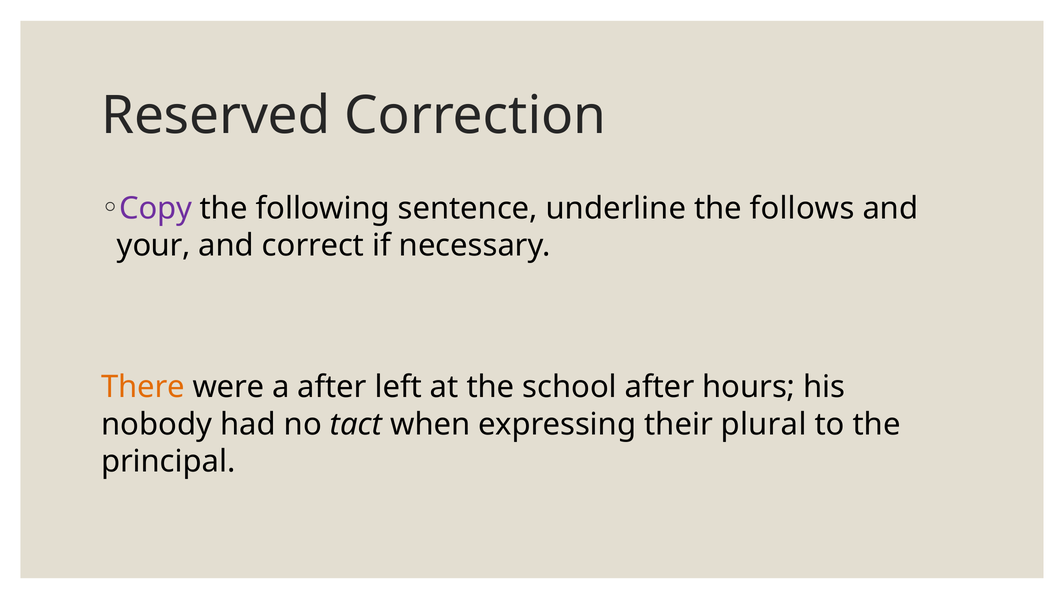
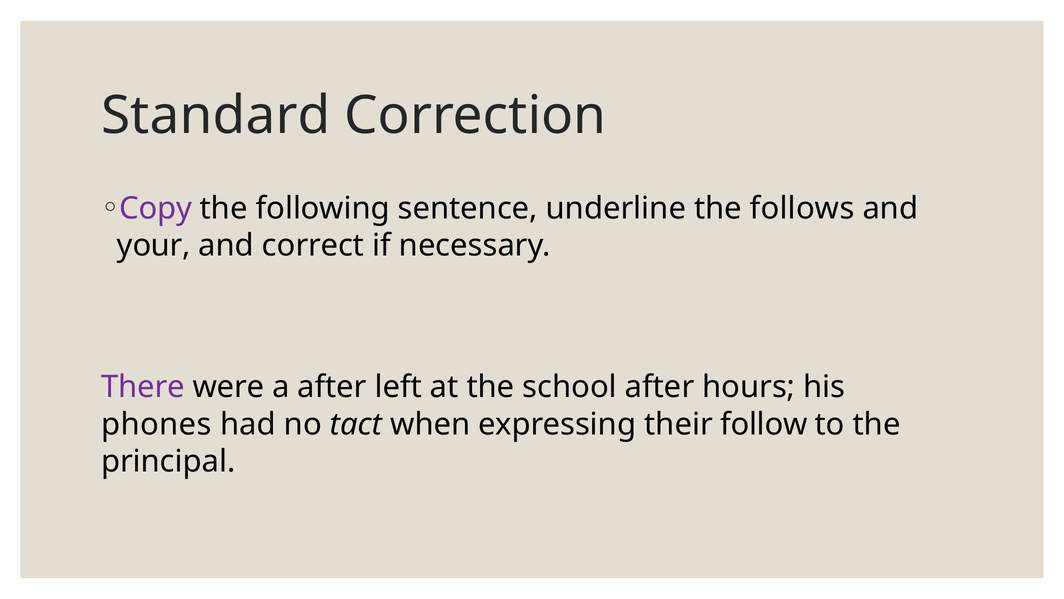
Reserved: Reserved -> Standard (216, 116)
There colour: orange -> purple (143, 387)
nobody: nobody -> phones (157, 424)
plural: plural -> follow (764, 424)
